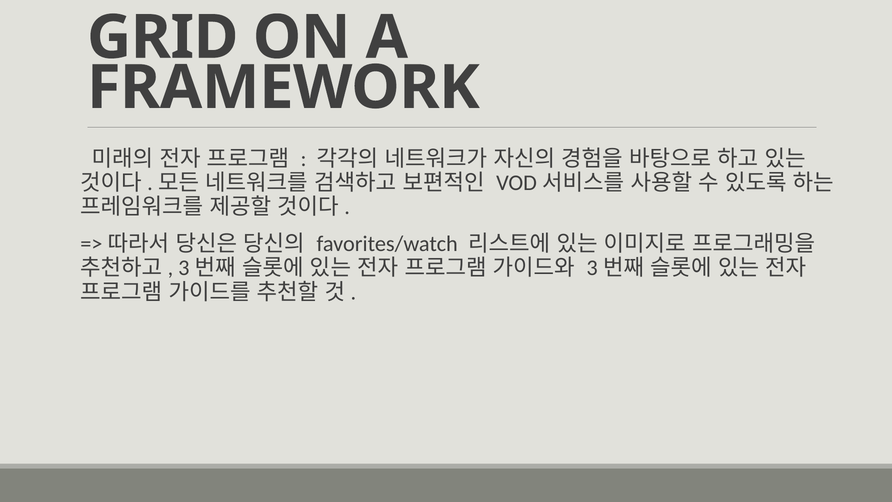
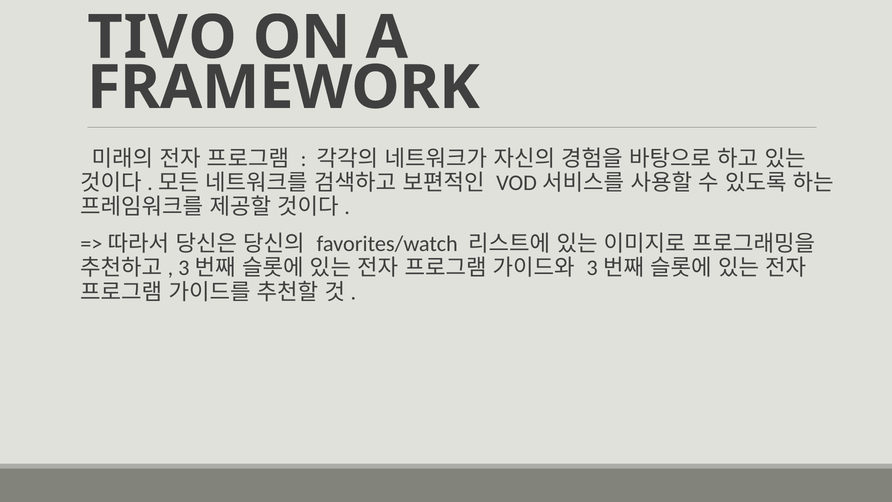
GRID: GRID -> TIVO (162, 38)
